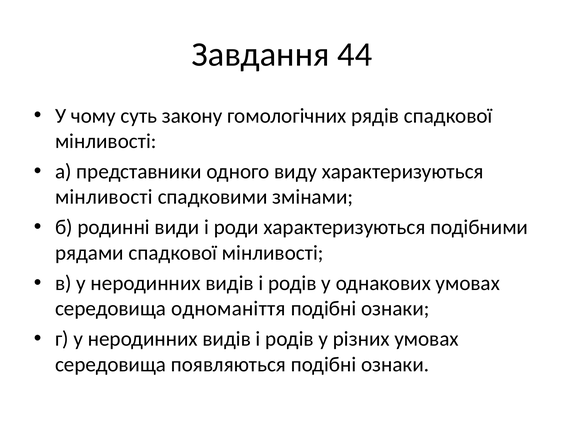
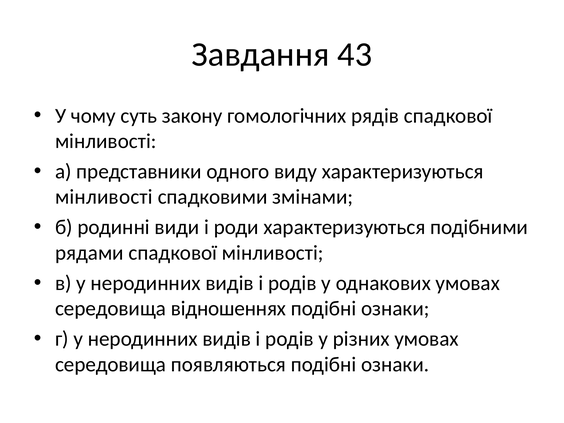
44: 44 -> 43 (355, 55)
одноманіття: одноманіття -> відношеннях (228, 309)
